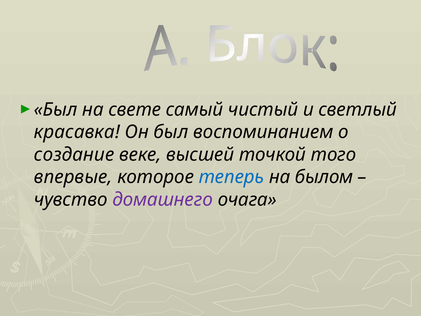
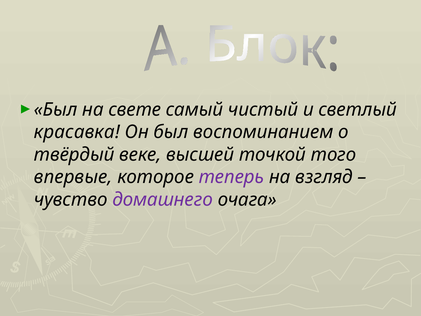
создание: создание -> твёрдый (74, 154)
теперь colour: blue -> purple (232, 177)
былом: былом -> взгляд (324, 177)
